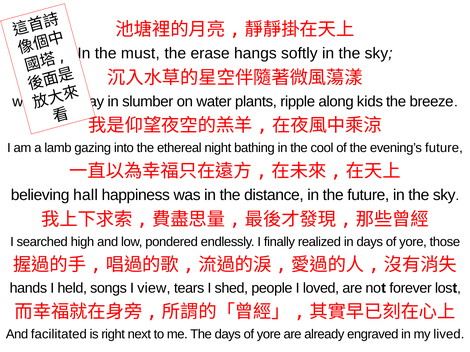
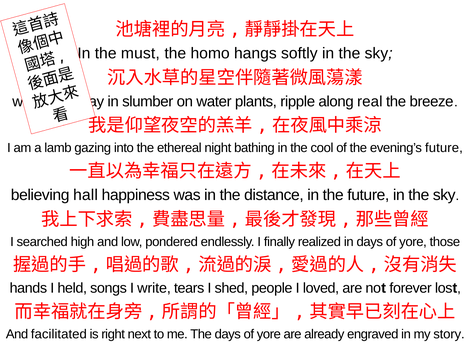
erase: erase -> homo (210, 54)
kids: kids -> real (370, 102)
view: view -> write (154, 288)
lived: lived -> story (449, 335)
